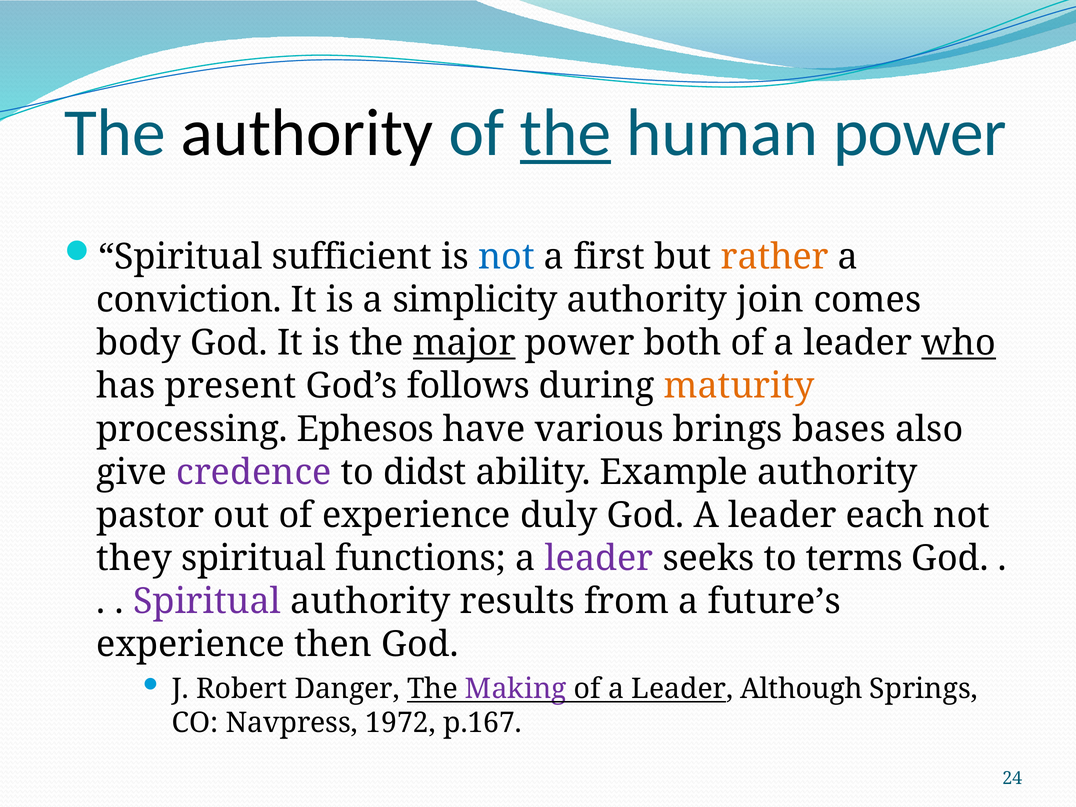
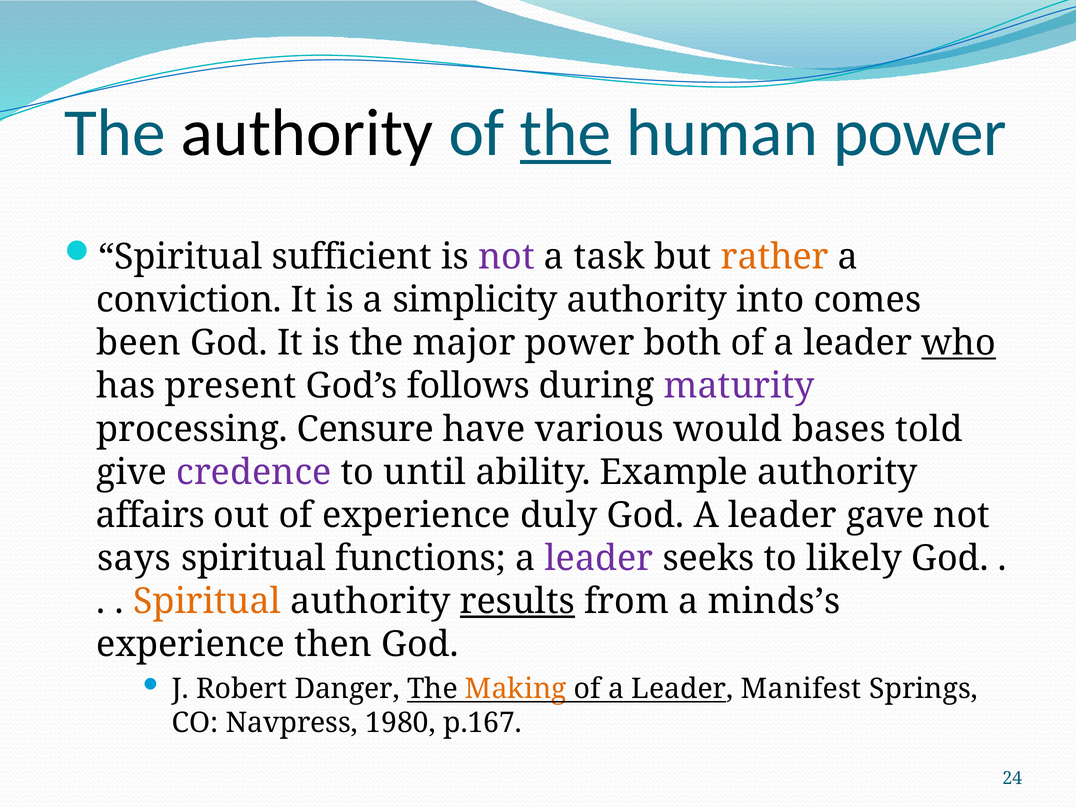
not colour: blue -> purple (507, 257)
first: first -> task (609, 257)
join: join -> into (770, 300)
body: body -> been (139, 343)
major underline: present -> none (464, 343)
maturity colour: orange -> purple (739, 386)
Ephesos: Ephesos -> Censure (365, 429)
brings: brings -> would (728, 429)
also: also -> told (929, 429)
didst: didst -> until (425, 472)
pastor: pastor -> affairs (150, 515)
each: each -> gave (885, 515)
they: they -> says (134, 558)
terms: terms -> likely (854, 558)
Spiritual colour: purple -> orange (207, 601)
results underline: none -> present (517, 601)
future’s: future’s -> minds’s (774, 601)
Making colour: purple -> orange (516, 689)
Although: Although -> Manifest (801, 689)
1972: 1972 -> 1980 (401, 723)
